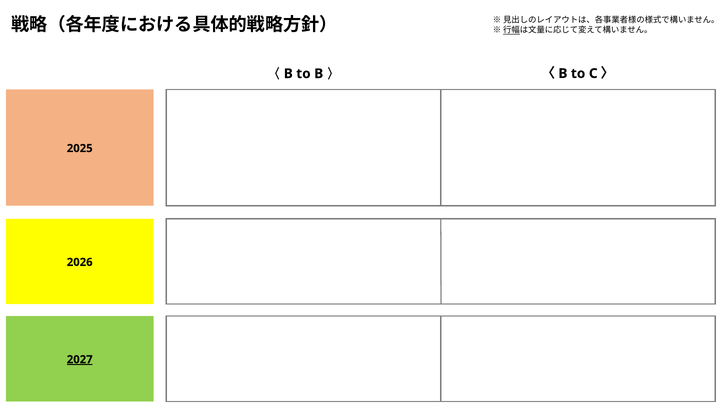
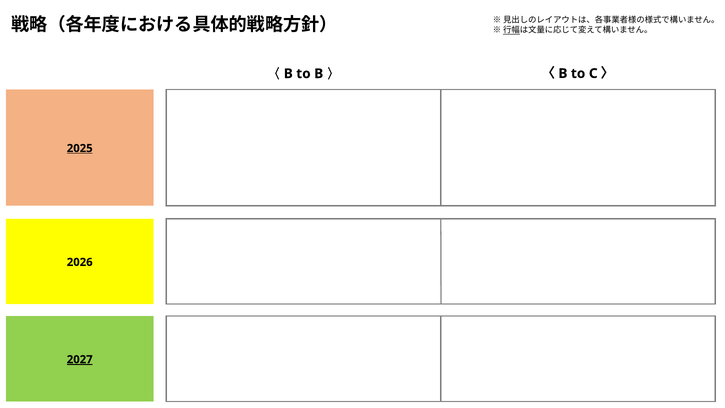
2025 underline: none -> present (80, 148)
